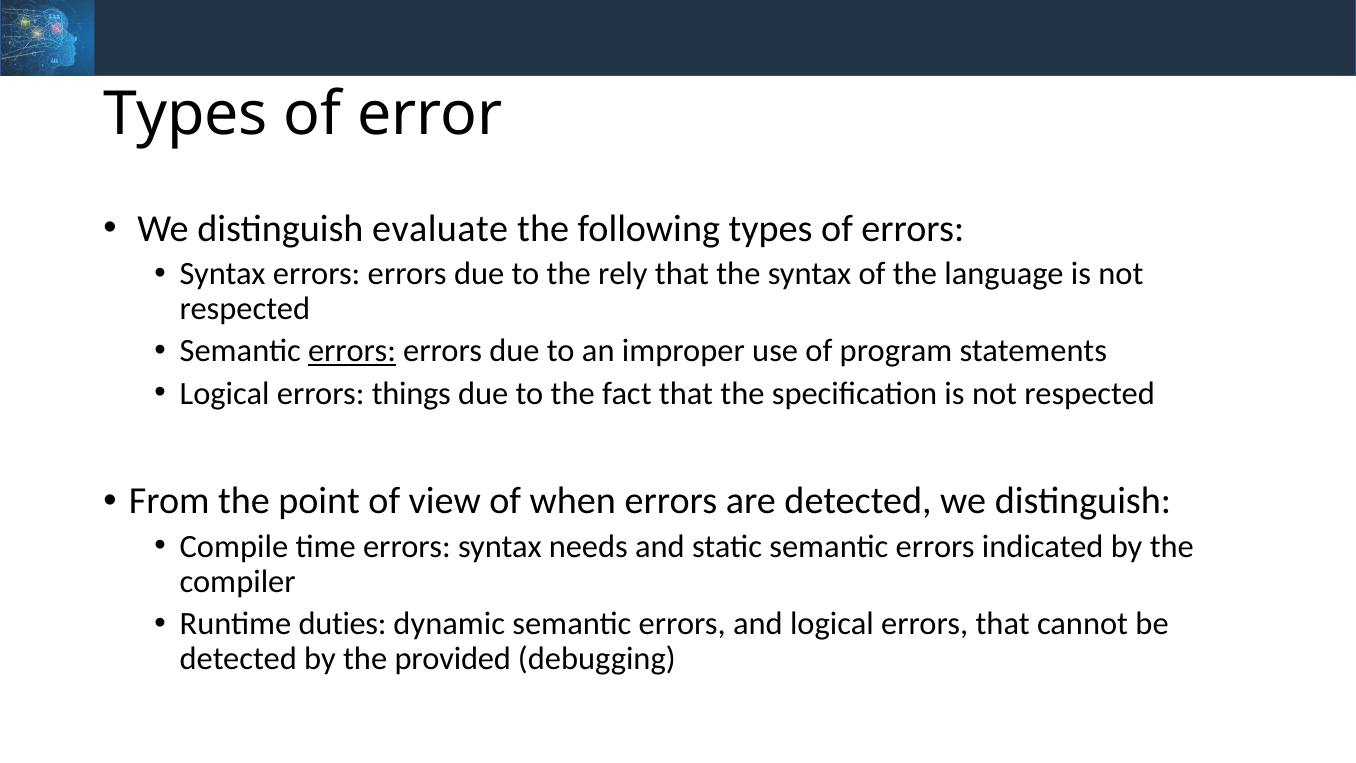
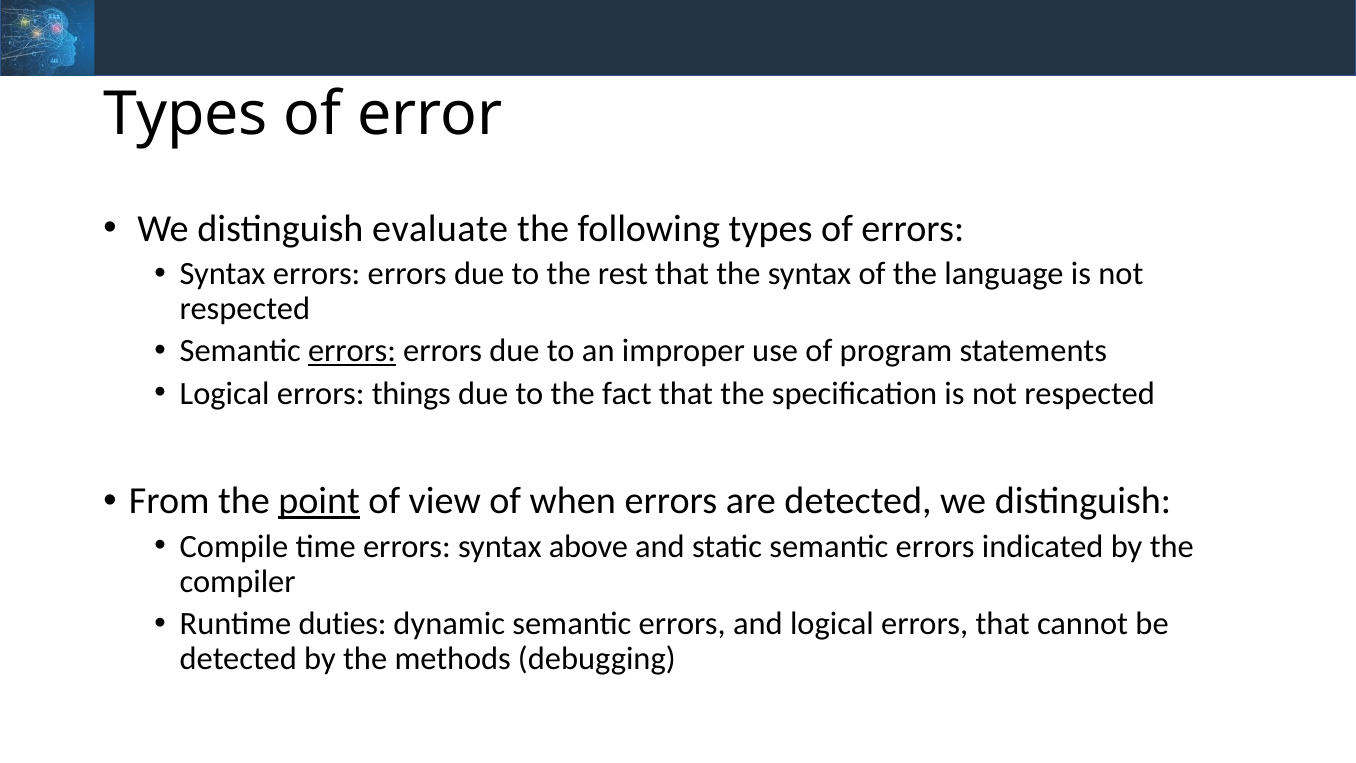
rely: rely -> rest (623, 274)
point underline: none -> present (319, 501)
needs: needs -> above (588, 546)
provided: provided -> methods (453, 658)
